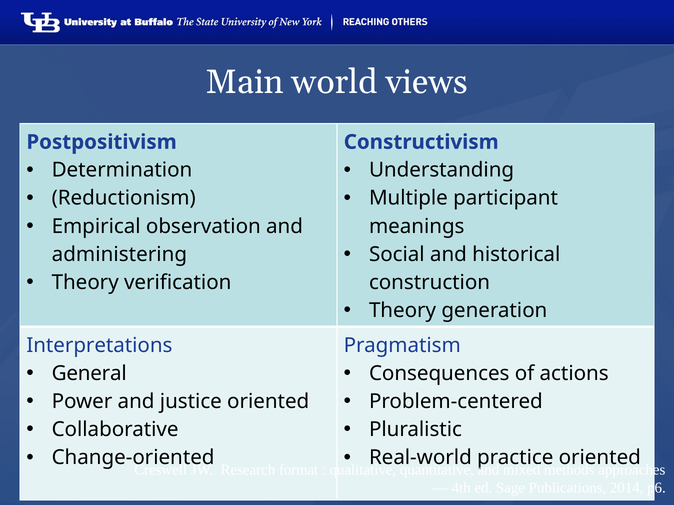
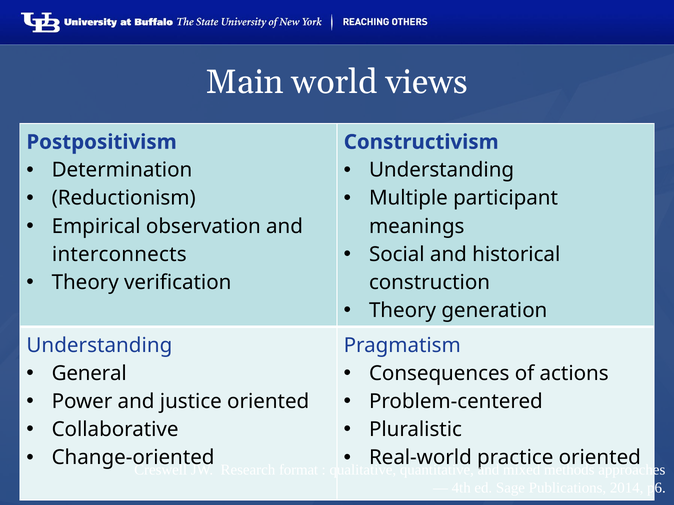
administering: administering -> interconnects (119, 255)
Interpretations: Interpretations -> Understanding (99, 346)
